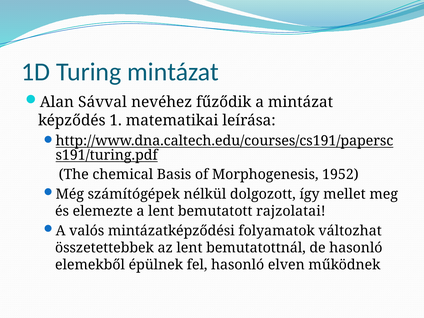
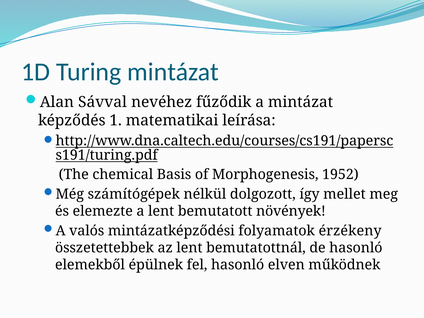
rajzolatai: rajzolatai -> növények (291, 211)
változhat: változhat -> érzékeny (350, 231)
